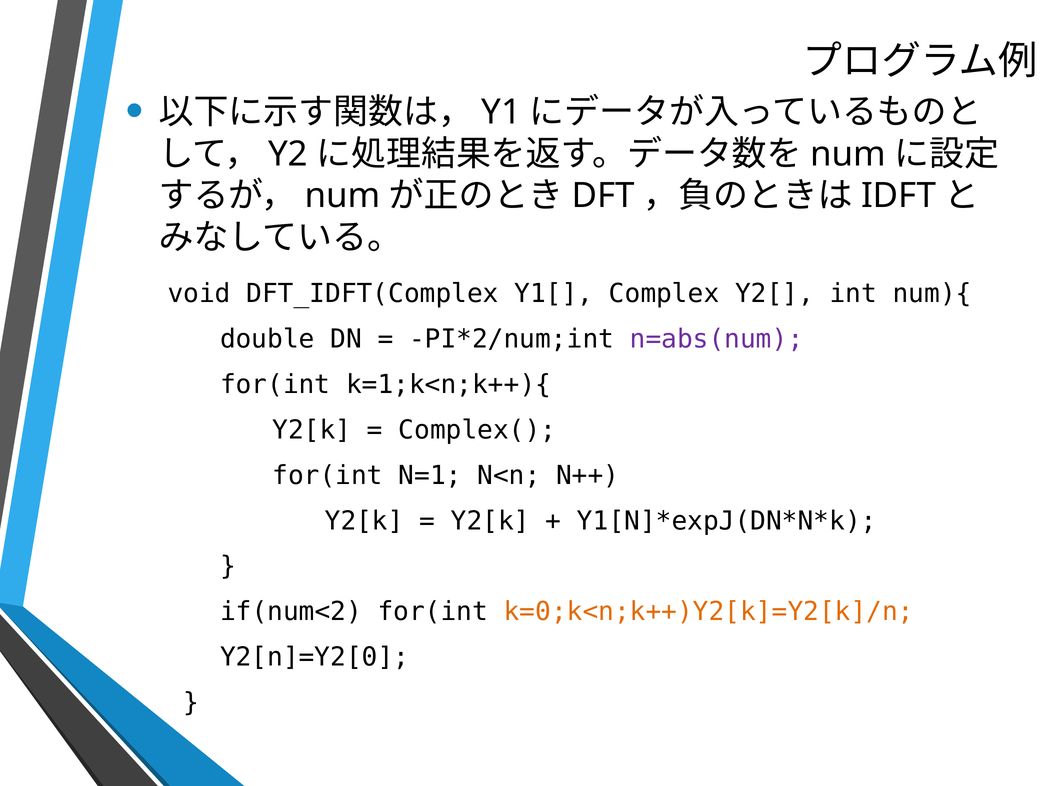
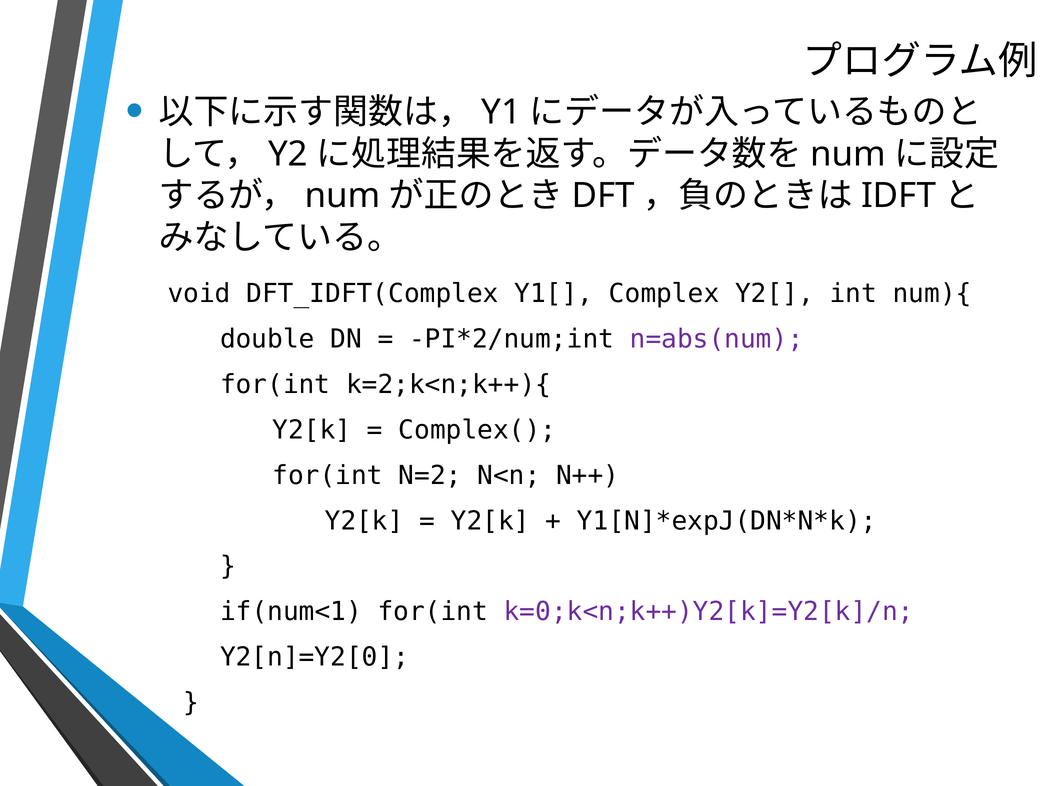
k=1;k<n;k++){: k=1;k<n;k++){ -> k=2;k<n;k++){ (449, 385)
N=1: N=1 -> N=2 (430, 475)
if(num<2: if(num<2 -> if(num<1 (291, 612)
k=0;k<n;k++)Y2[k]=Y2[k]/n colour: orange -> purple (709, 612)
